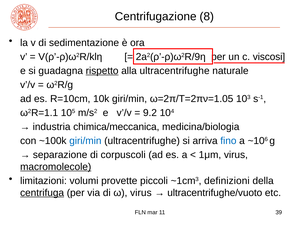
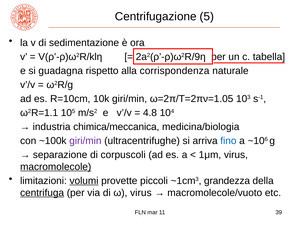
8: 8 -> 5 (207, 16)
viscosi: viscosi -> tabella (269, 57)
rispetto underline: present -> none (102, 71)
alla ultracentrifughe: ultracentrifughe -> corrispondenza (175, 71)
9.2: 9.2 -> 4.8 (150, 113)
giri/min colour: blue -> purple (85, 141)
volumi underline: none -> present (84, 181)
definizioni: definizioni -> grandezza (227, 181)
ultracentrifughe/vuoto: ultracentrifughe/vuoto -> macromolecole/vuoto (215, 193)
